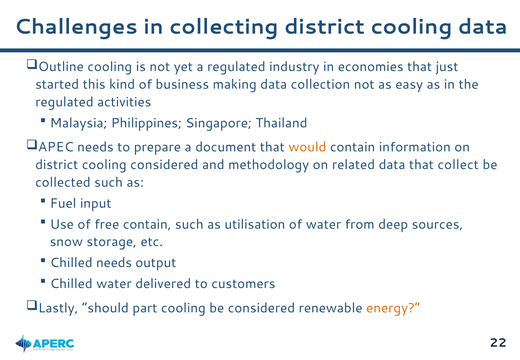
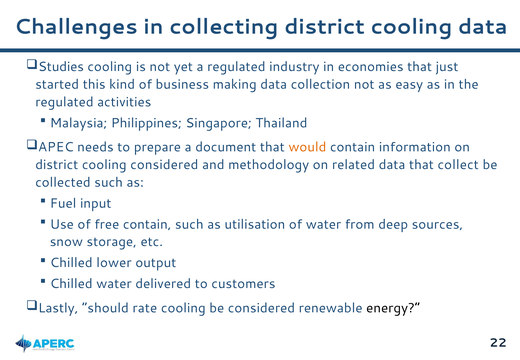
Outline: Outline -> Studies (61, 67)
Chilled needs: needs -> lower (114, 263)
part: part -> rate (145, 308)
energy colour: orange -> black (393, 308)
